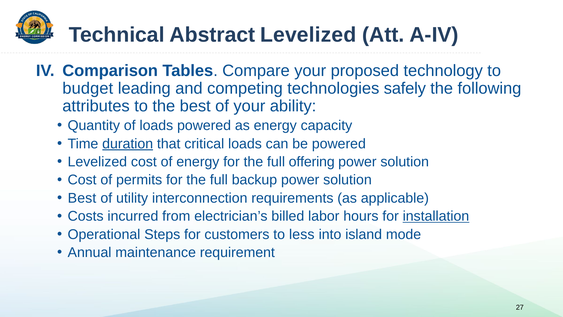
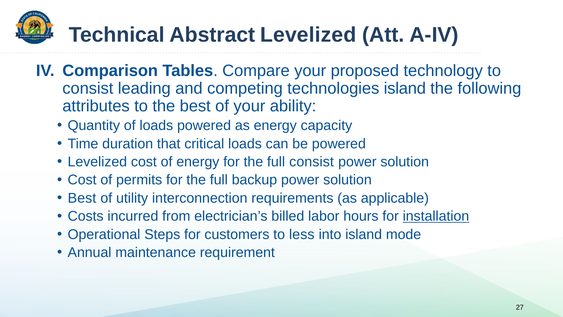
budget: budget -> consist (88, 88)
technologies safely: safely -> island (405, 88)
duration underline: present -> none (128, 144)
full offering: offering -> consist (312, 162)
